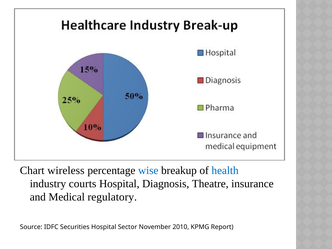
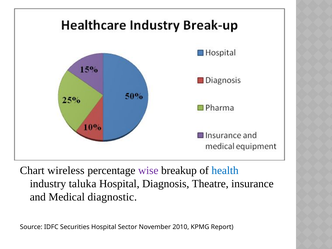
wise colour: blue -> purple (148, 170)
courts: courts -> taluka (83, 184)
regulatory: regulatory -> diagnostic (112, 197)
